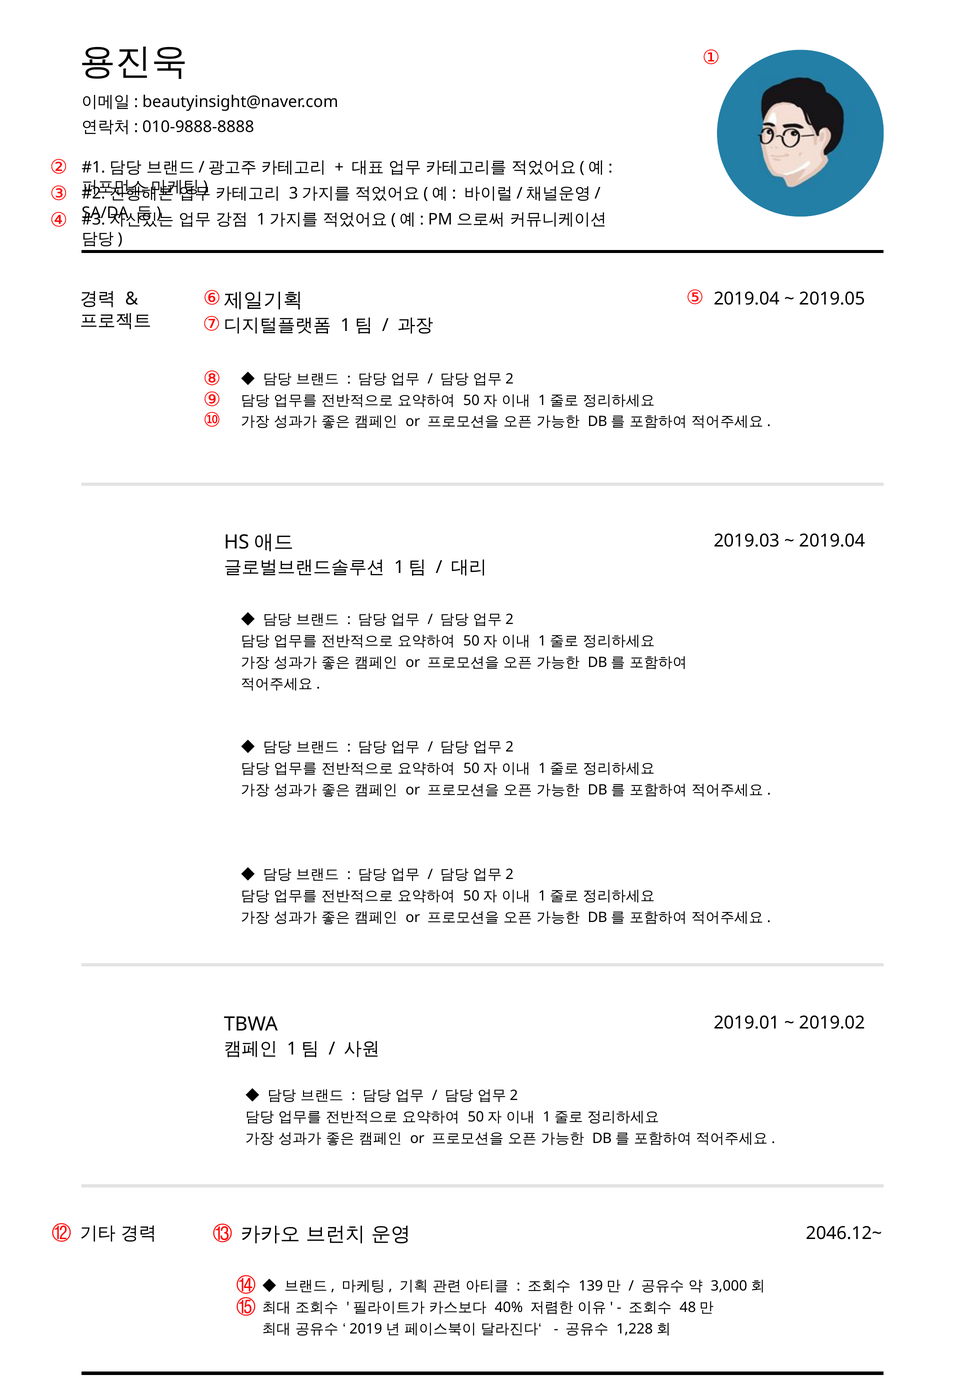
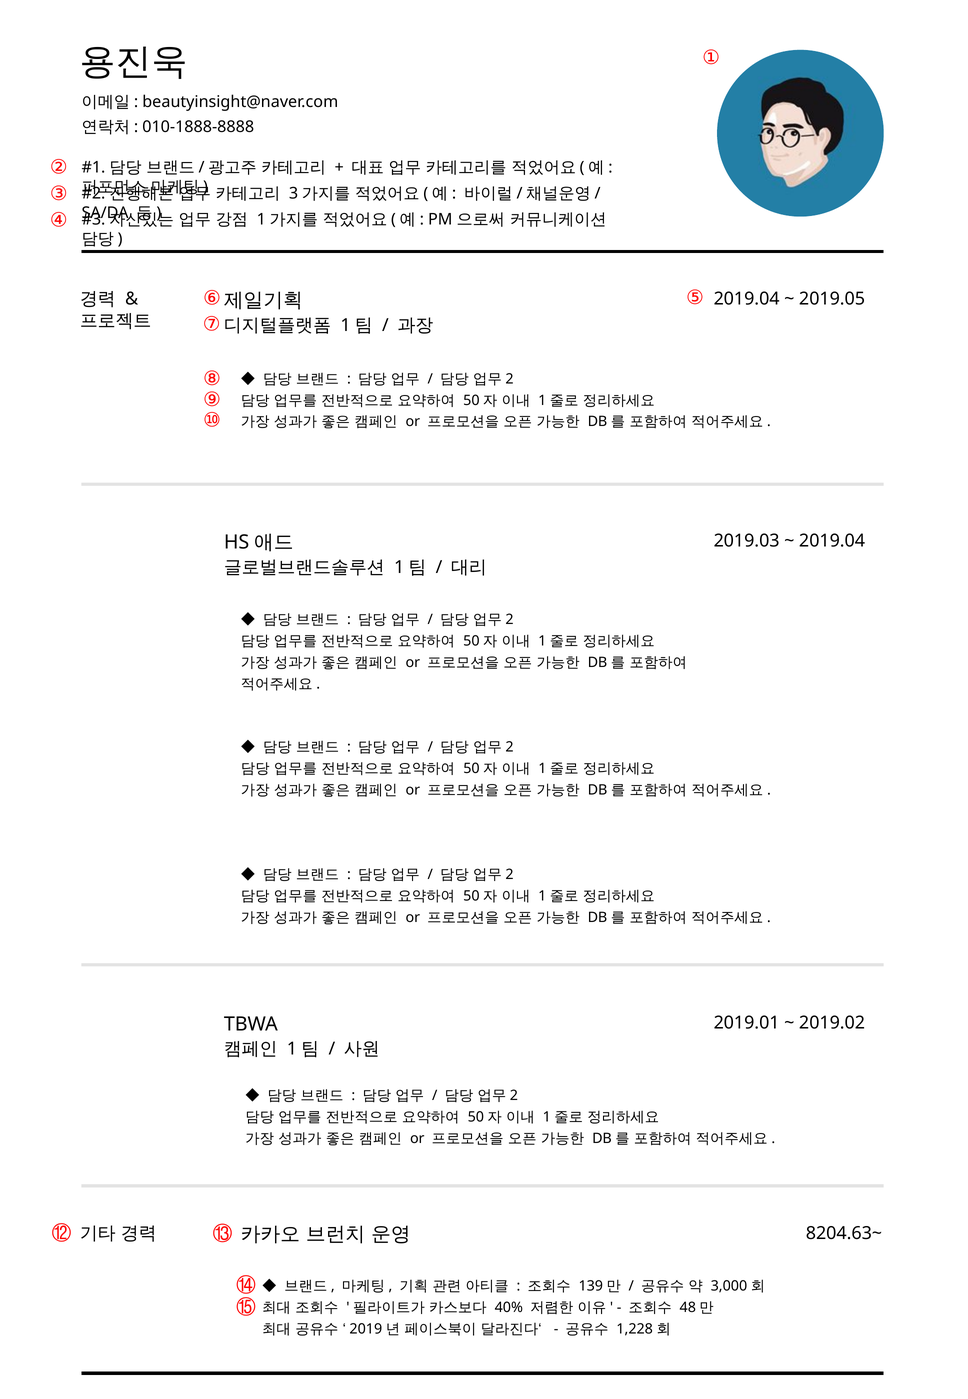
010-9888-8888: 010-9888-8888 -> 010-1888-8888 (198, 127)
2046.12~: 2046.12~ -> 8204.63~ (844, 1233)
